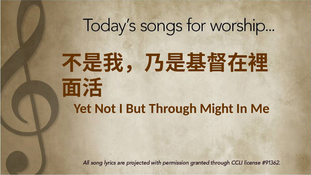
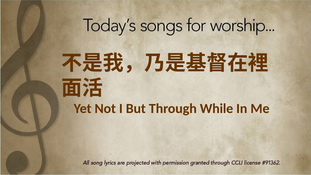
Might: Might -> While (217, 108)
